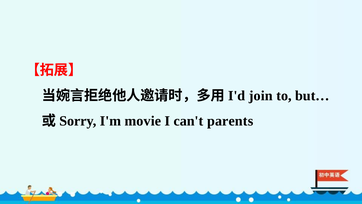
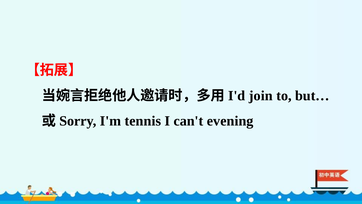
movie: movie -> tennis (143, 121)
parents: parents -> evening (230, 121)
